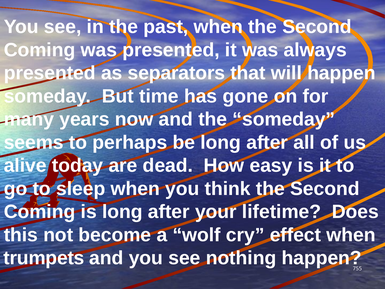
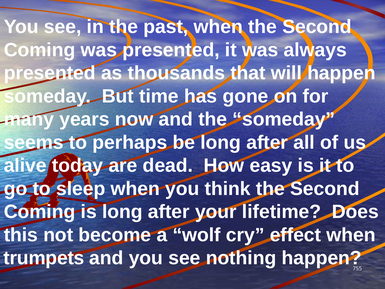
separators: separators -> thousands (176, 73)
